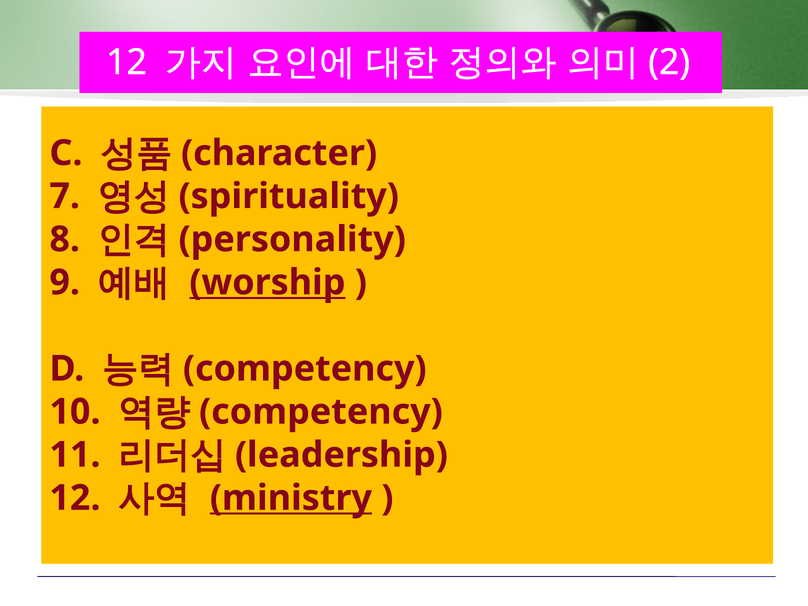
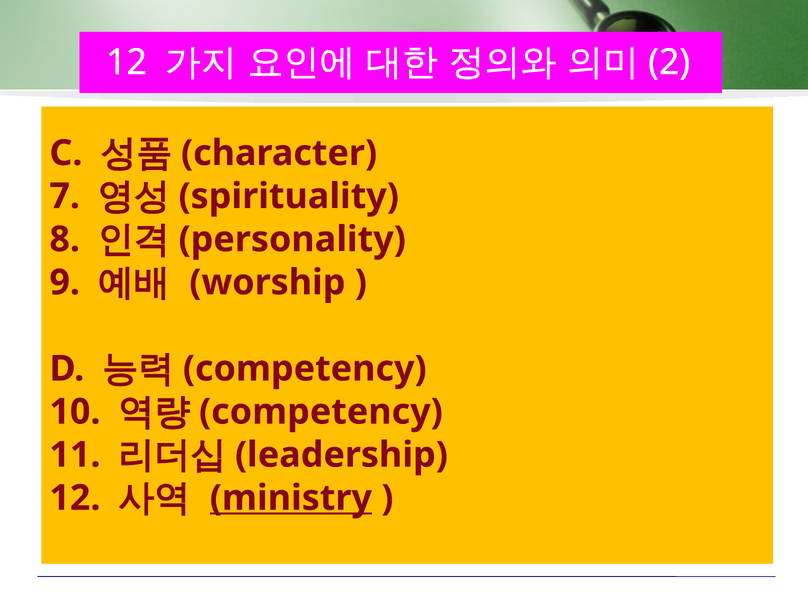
worship underline: present -> none (267, 282)
